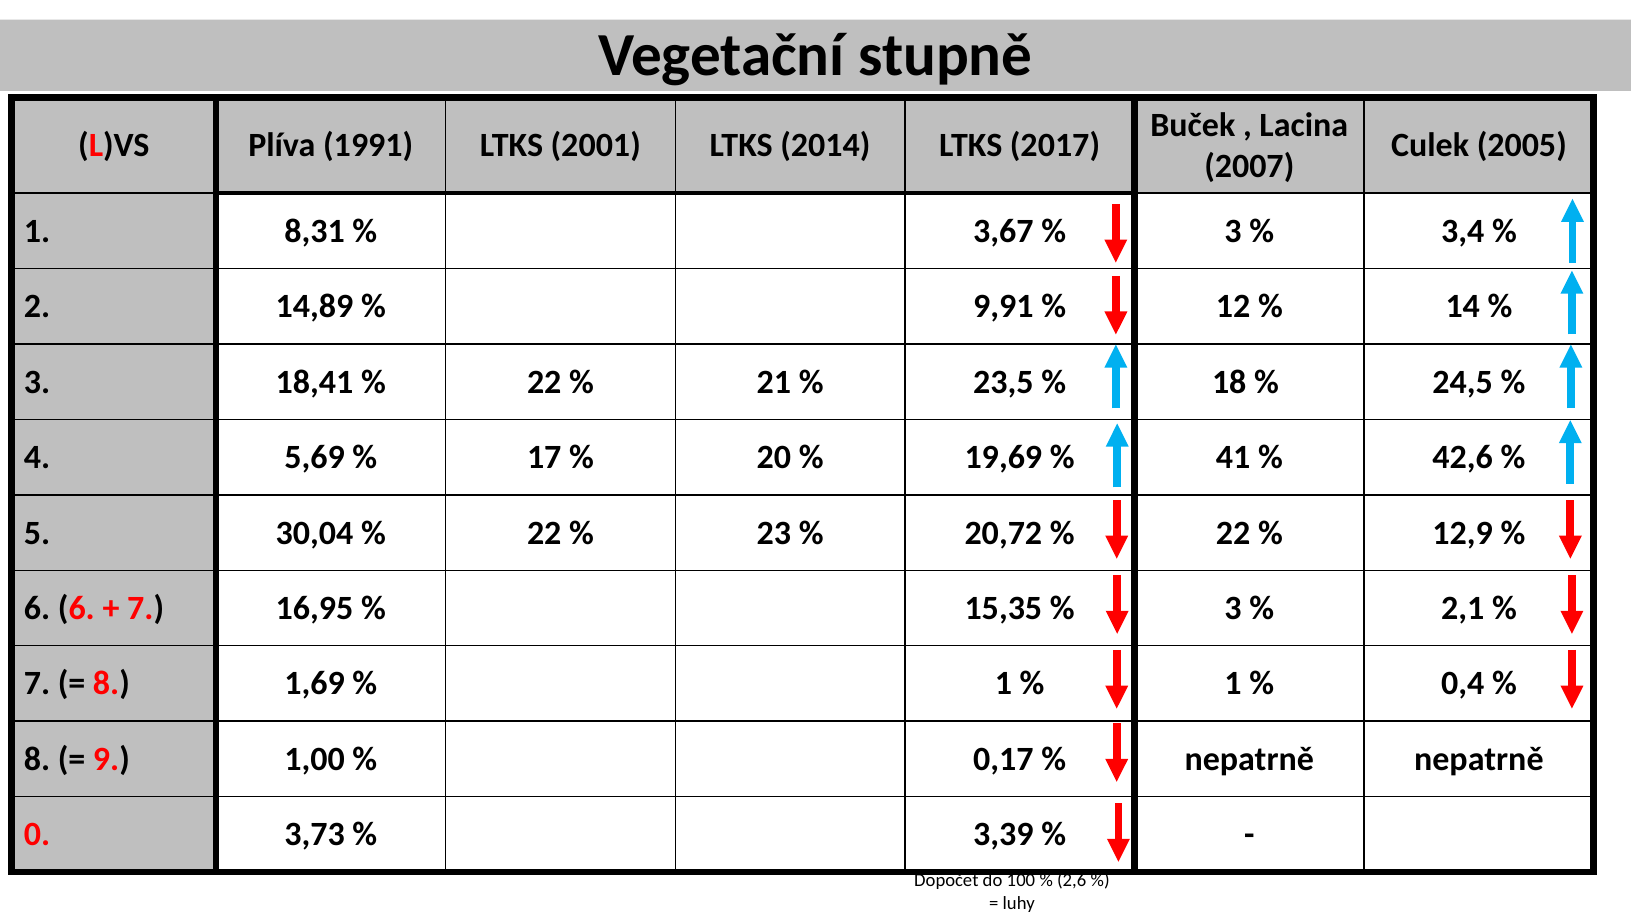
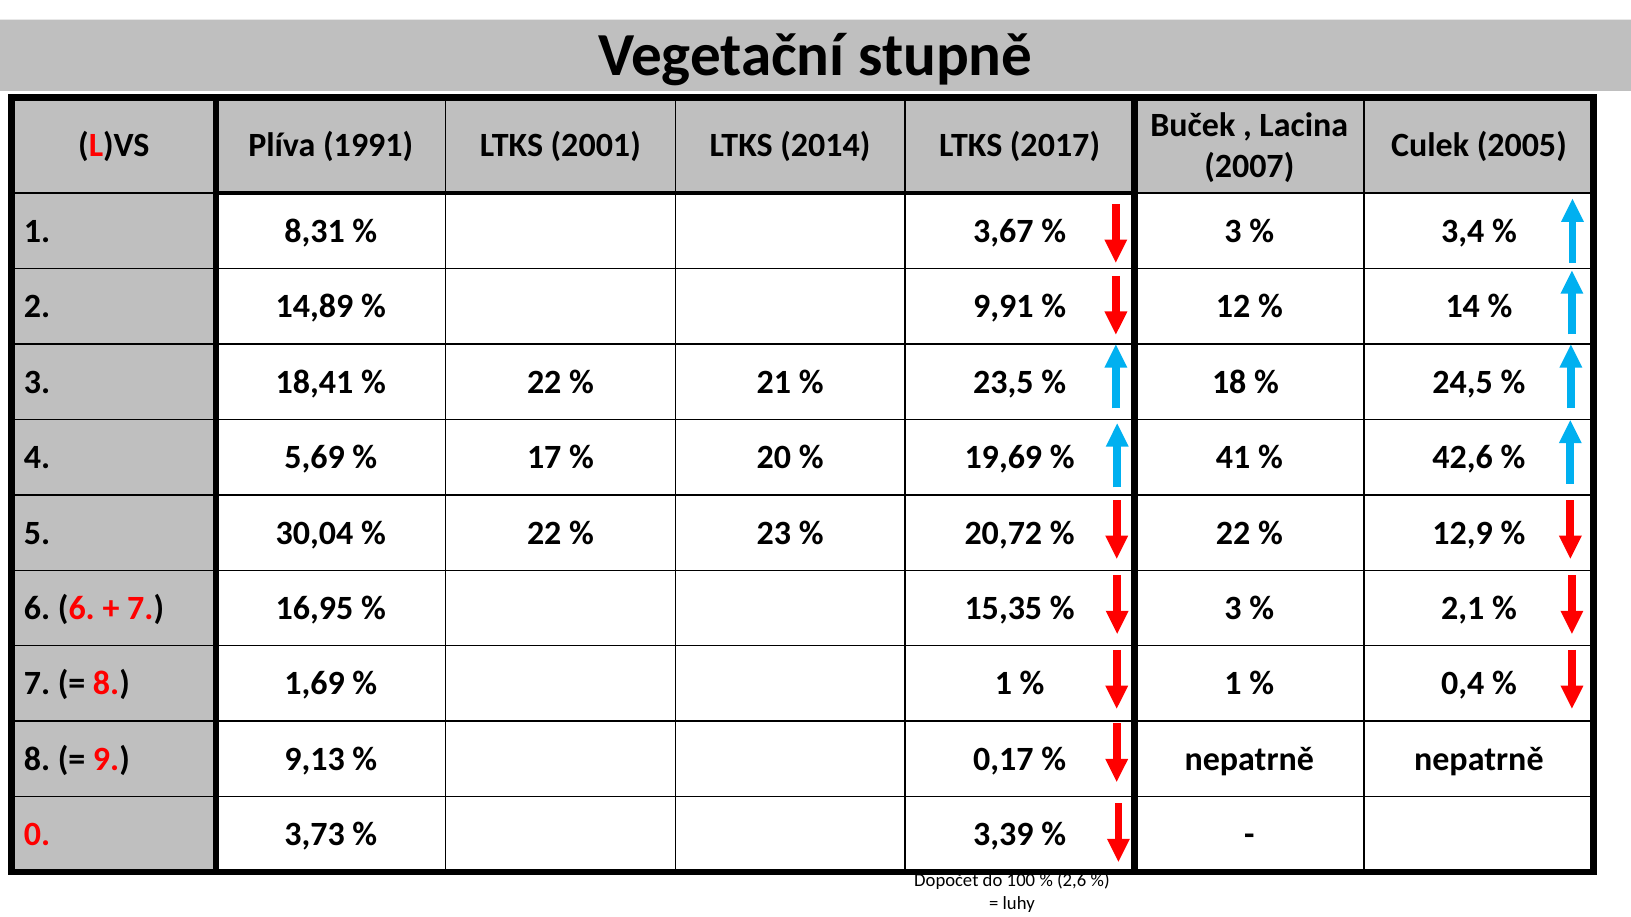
1,00: 1,00 -> 9,13 (315, 760)
